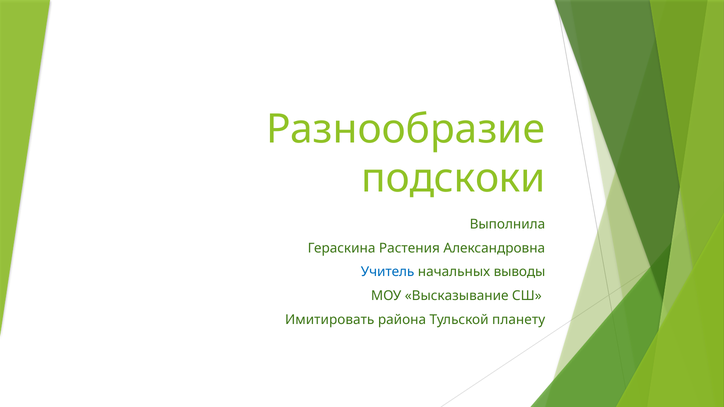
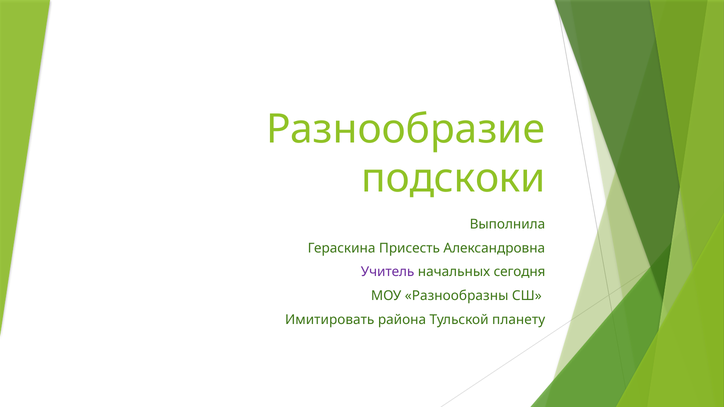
Растения: Растения -> Присесть (409, 248)
Учитель colour: blue -> purple (388, 272)
выводы: выводы -> сегодня (520, 272)
Высказывание: Высказывание -> Разнообразны (457, 296)
